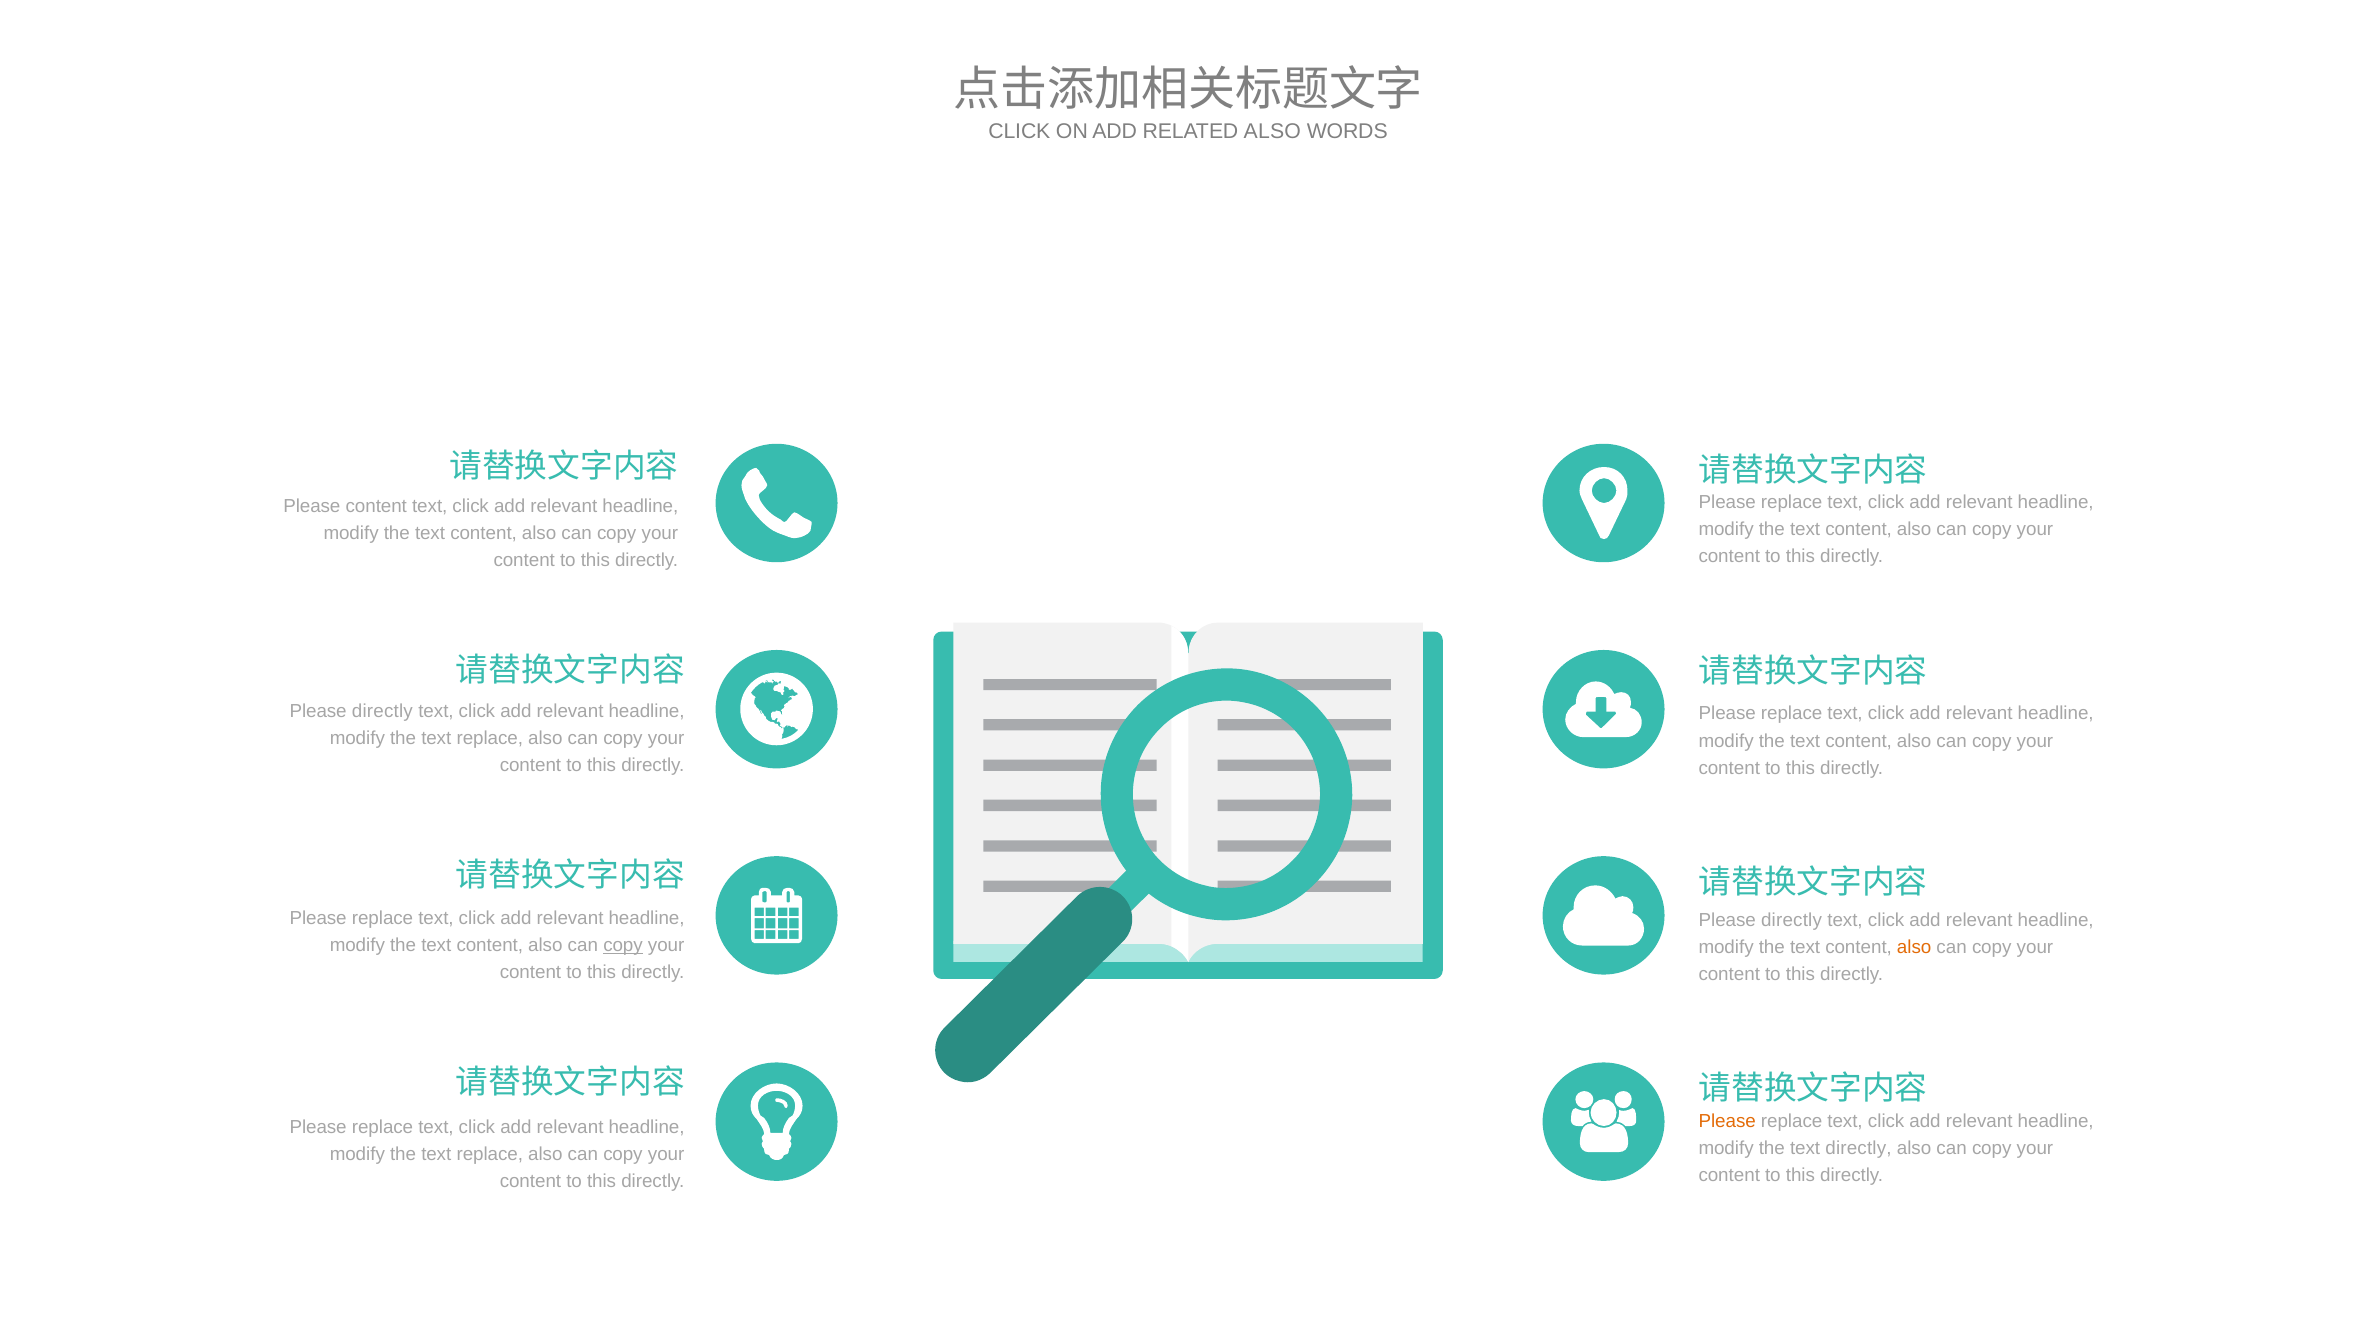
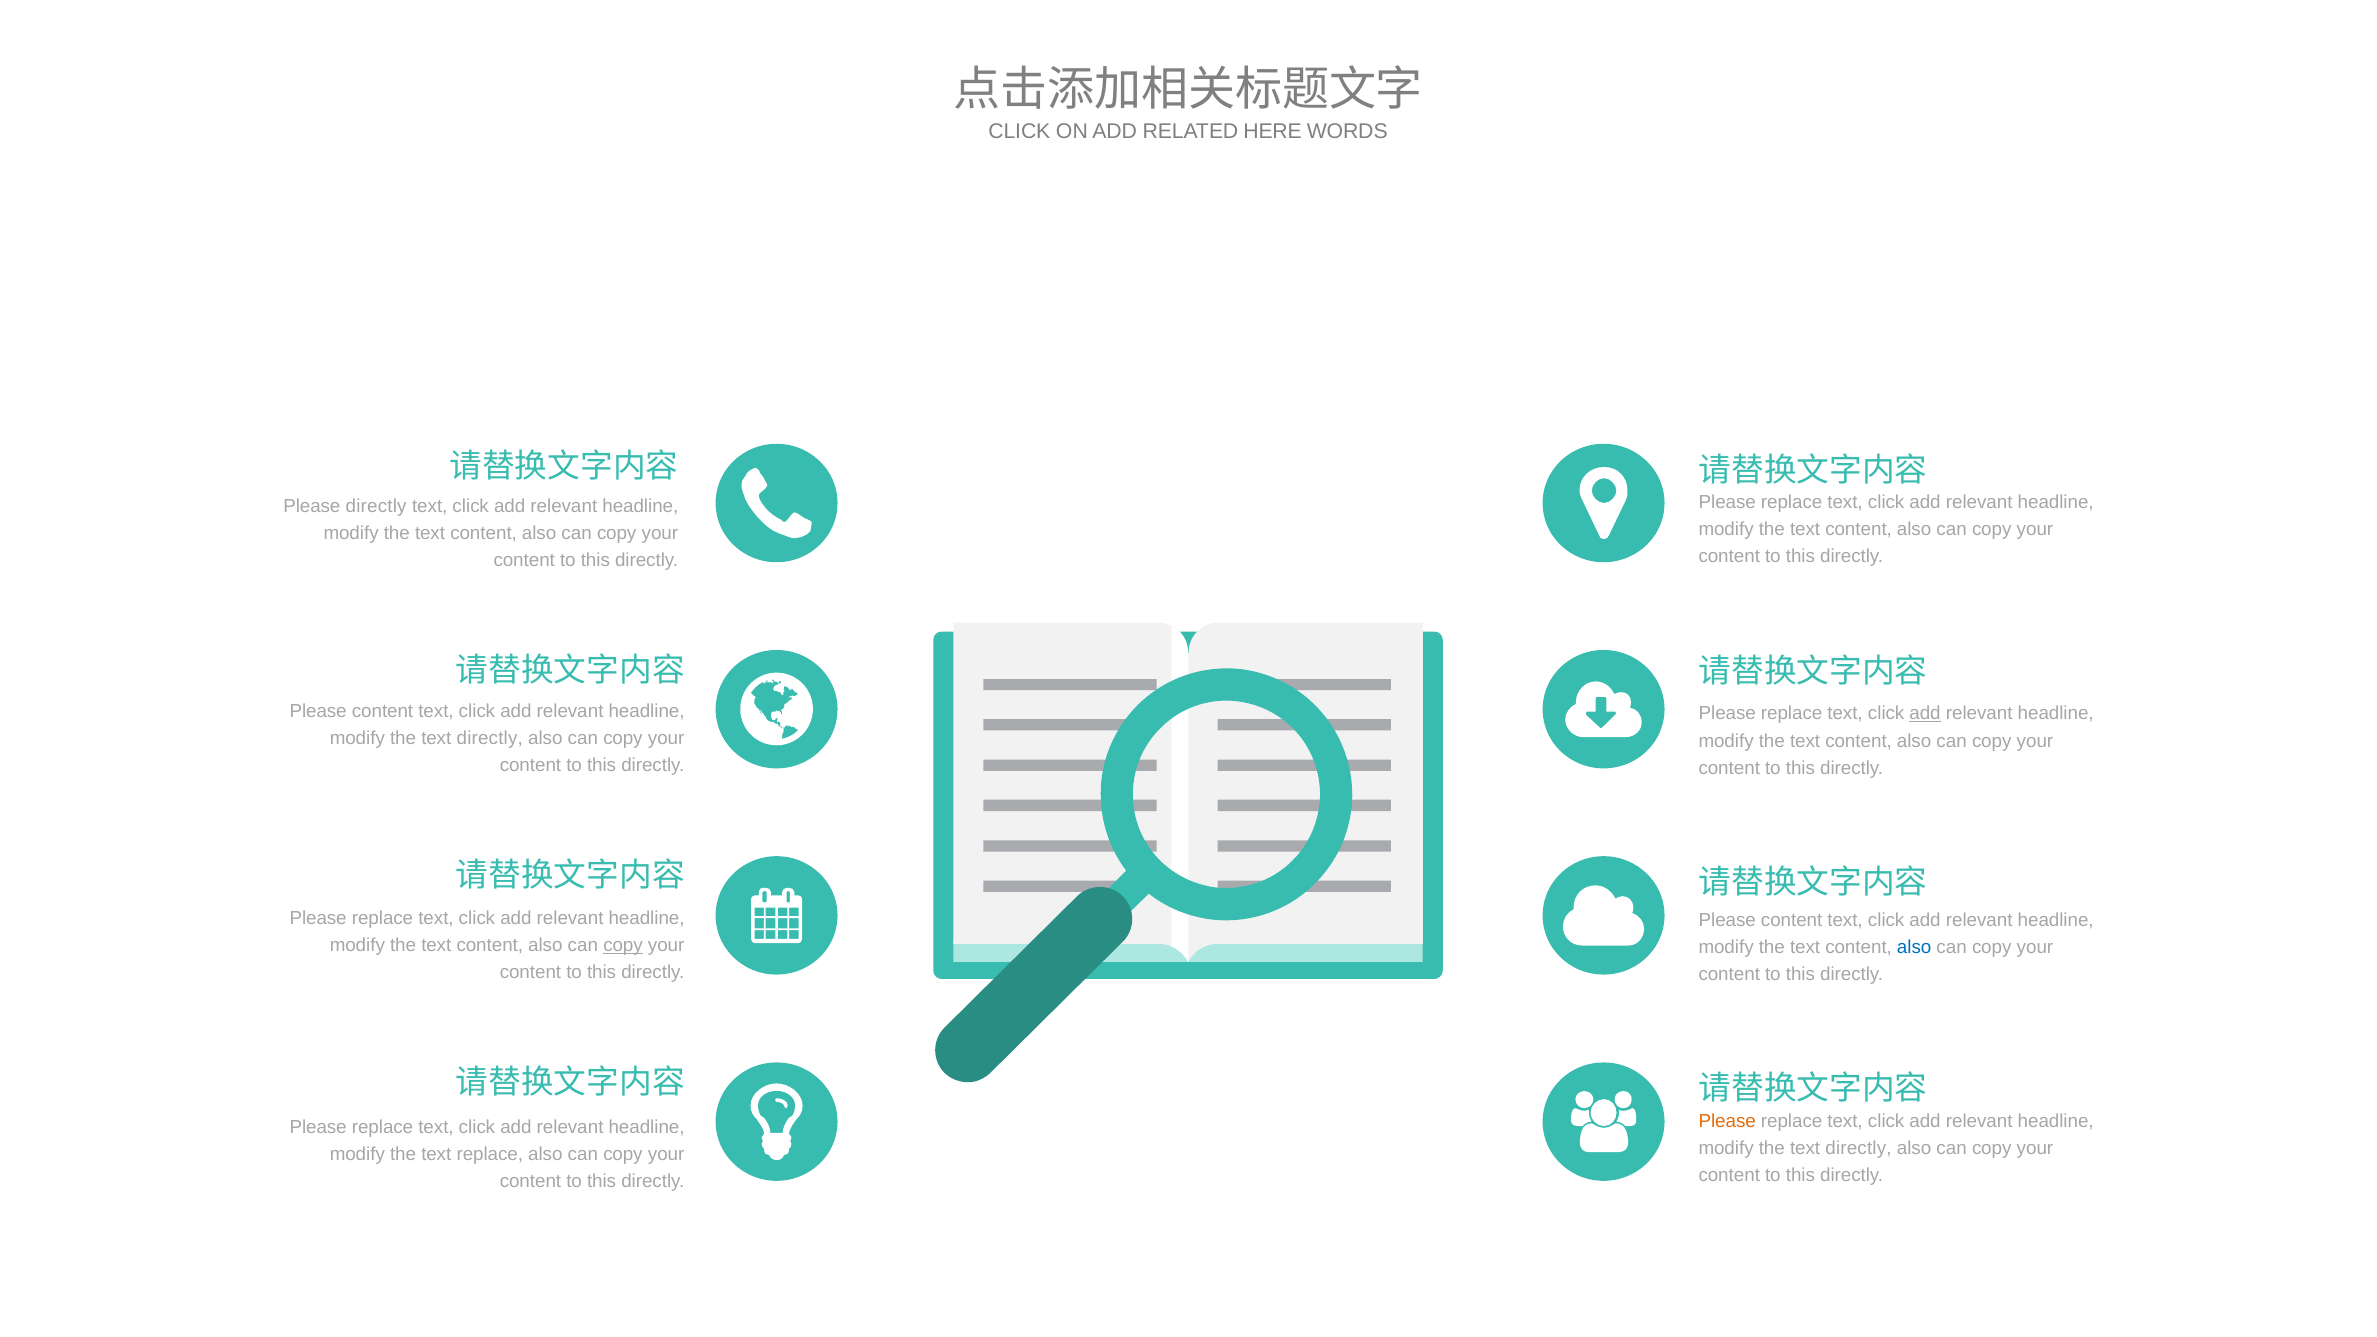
RELATED ALSO: ALSO -> HERE (1273, 131)
Please content: content -> directly (376, 506)
directly: directly -> content (383, 711)
add underline: none -> present (1925, 714)
replace: replace -> directly (490, 738)
directly: directly -> content (1792, 920)
also colour: orange -> blue (1914, 947)
